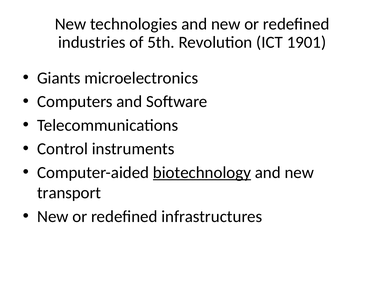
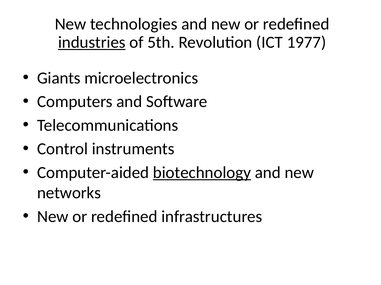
industries underline: none -> present (92, 42)
1901: 1901 -> 1977 (306, 42)
transport: transport -> networks (69, 193)
